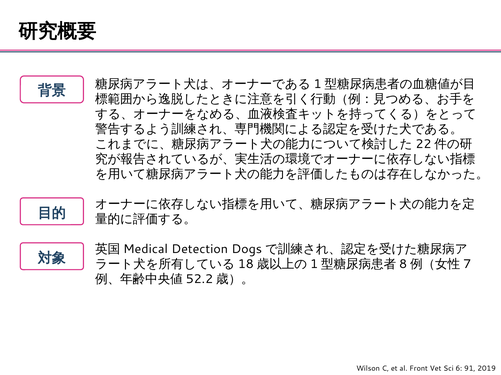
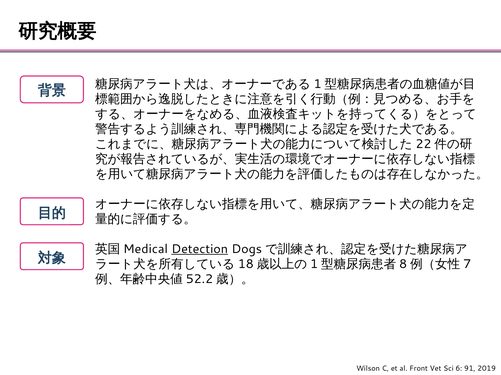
Detection underline: none -> present (200, 249)
